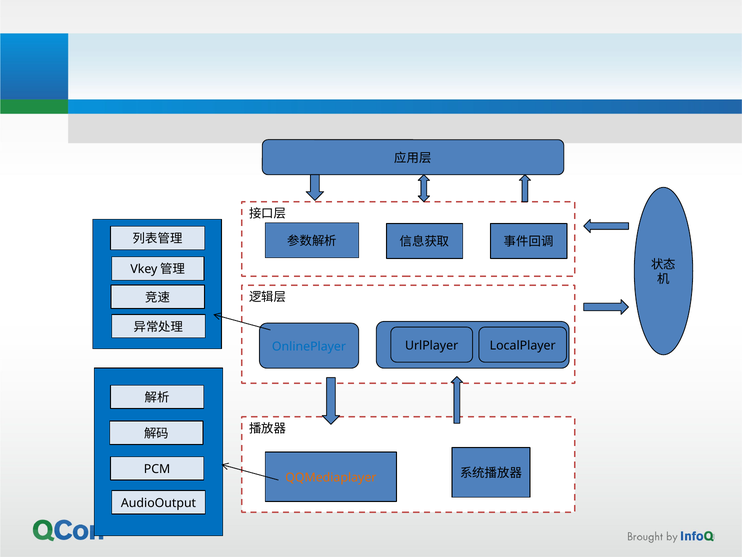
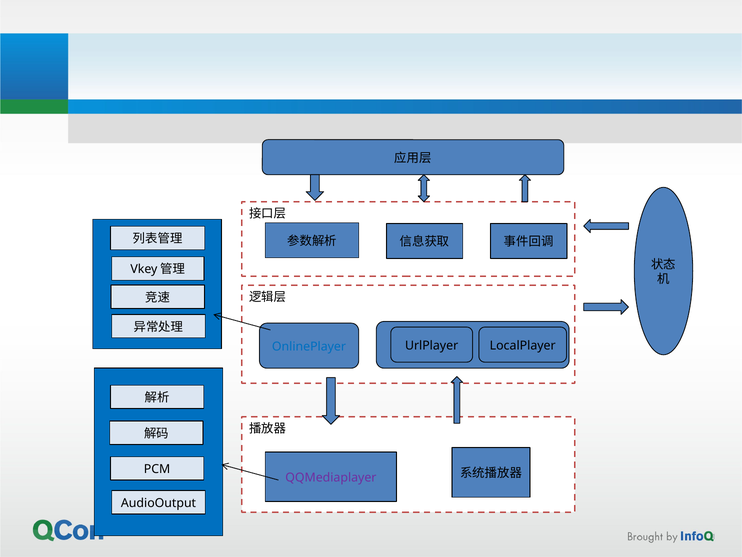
QQMediaplayer colour: orange -> purple (331, 477)
